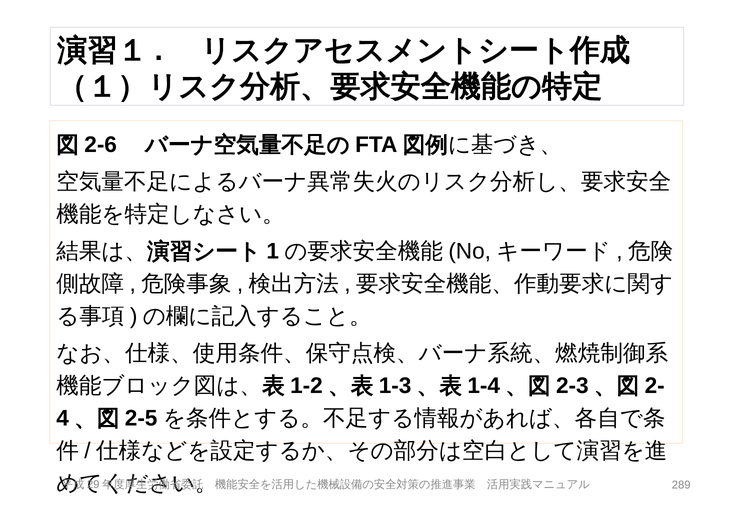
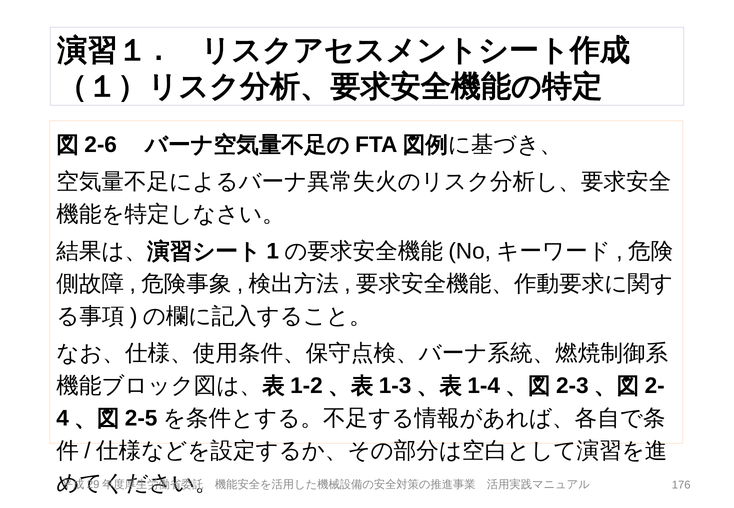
289: 289 -> 176 (681, 485)
